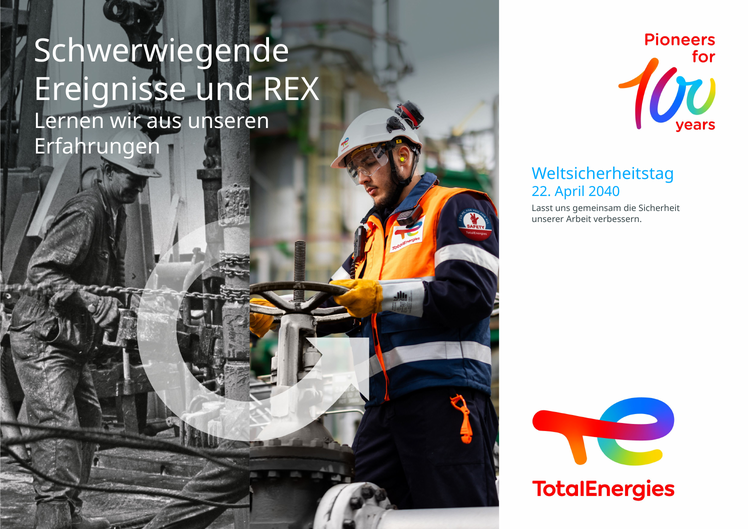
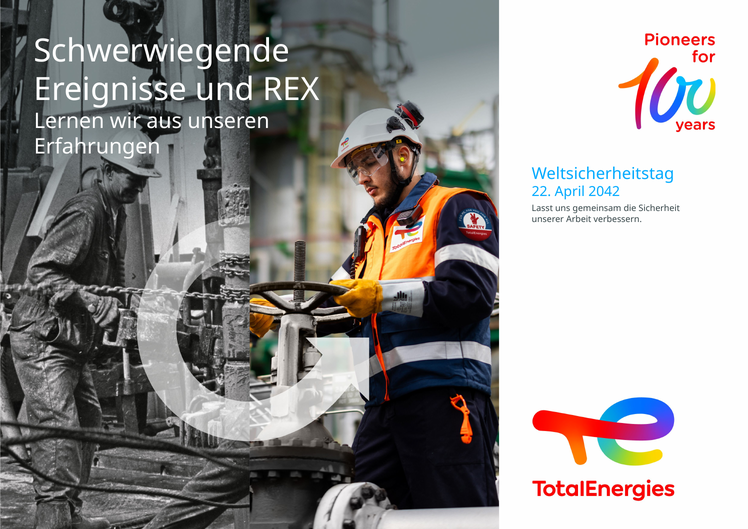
2040: 2040 -> 2042 (604, 192)
